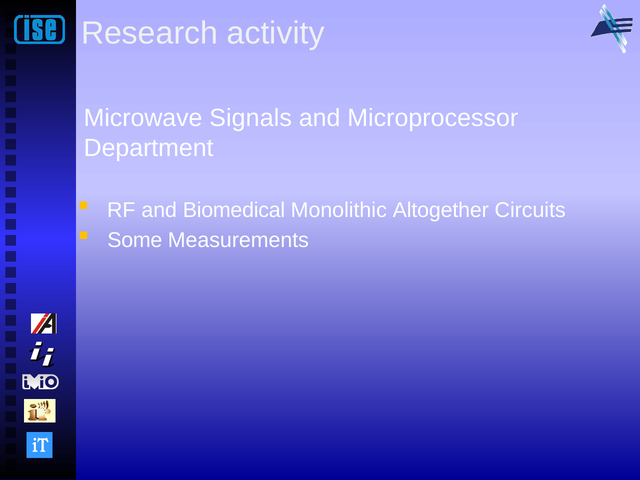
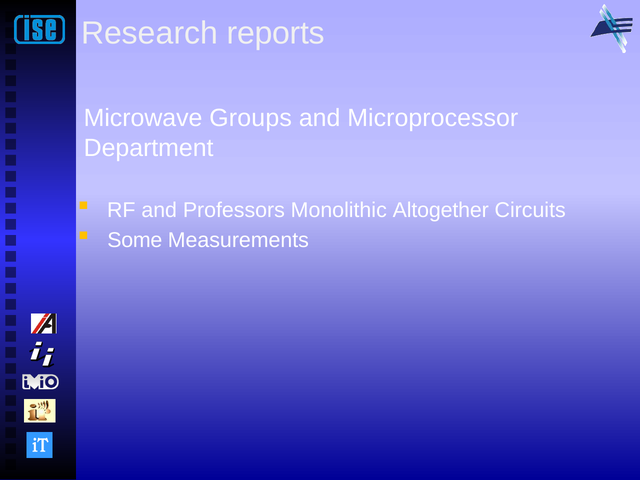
activity: activity -> reports (276, 33)
Signals: Signals -> Groups (251, 118)
Biomedical: Biomedical -> Professors (234, 210)
